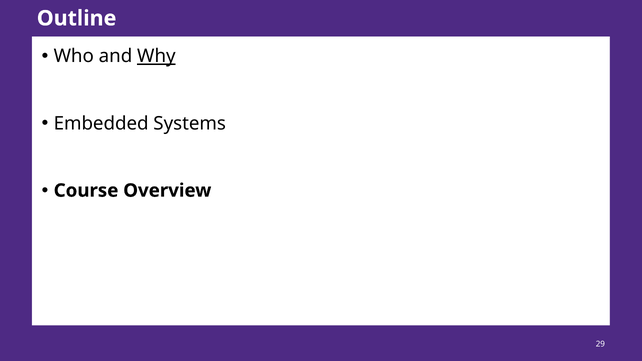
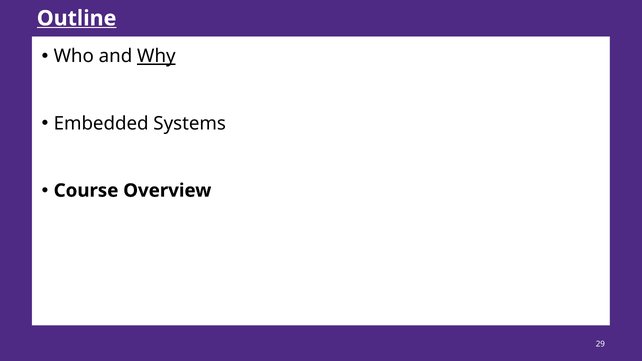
Outline underline: none -> present (77, 18)
